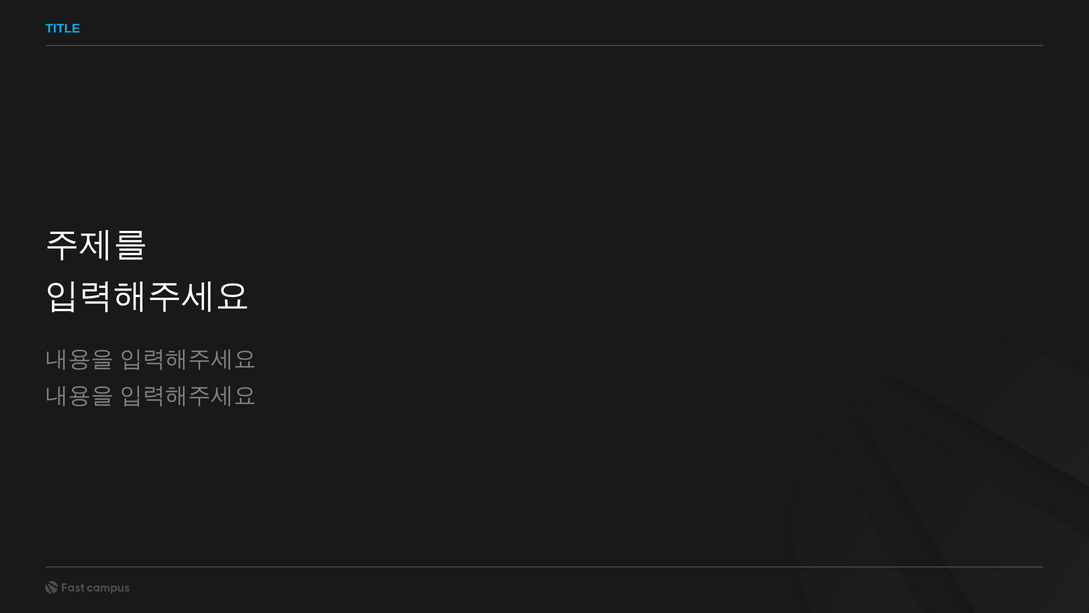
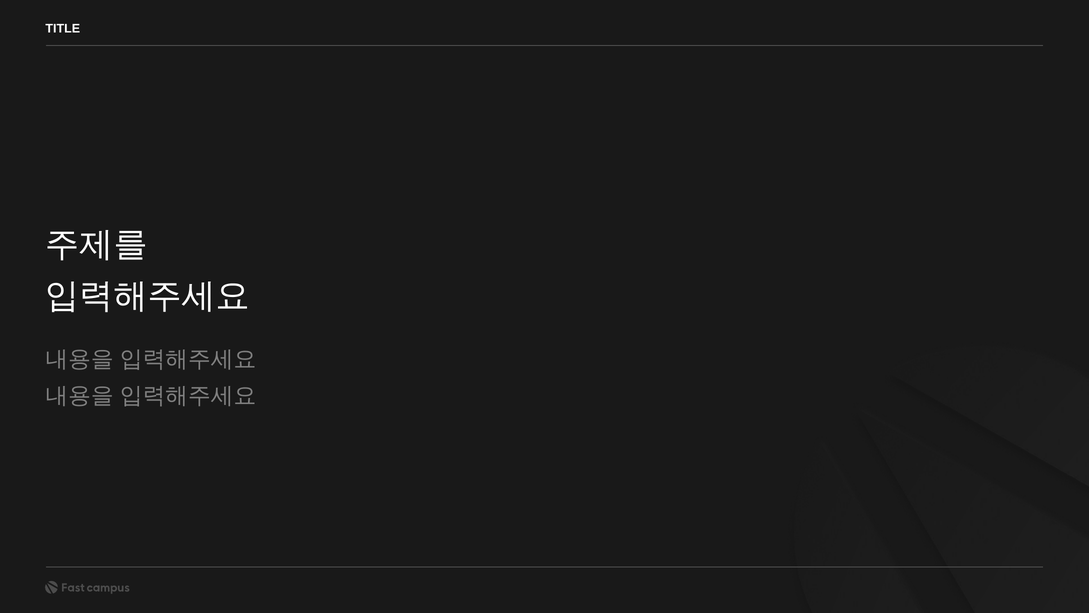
TITLE colour: light blue -> white (63, 29)
